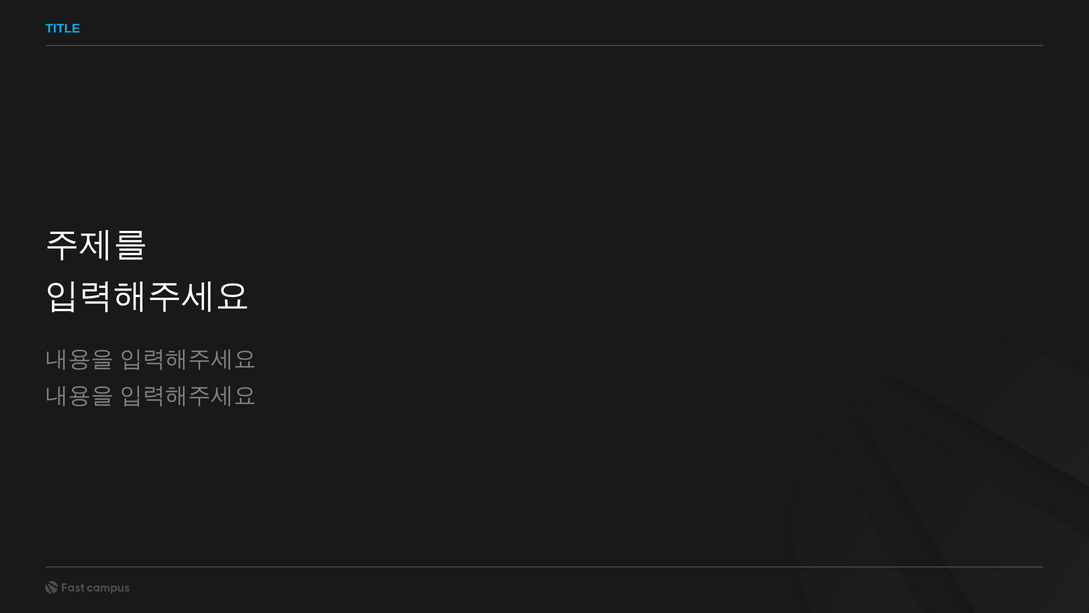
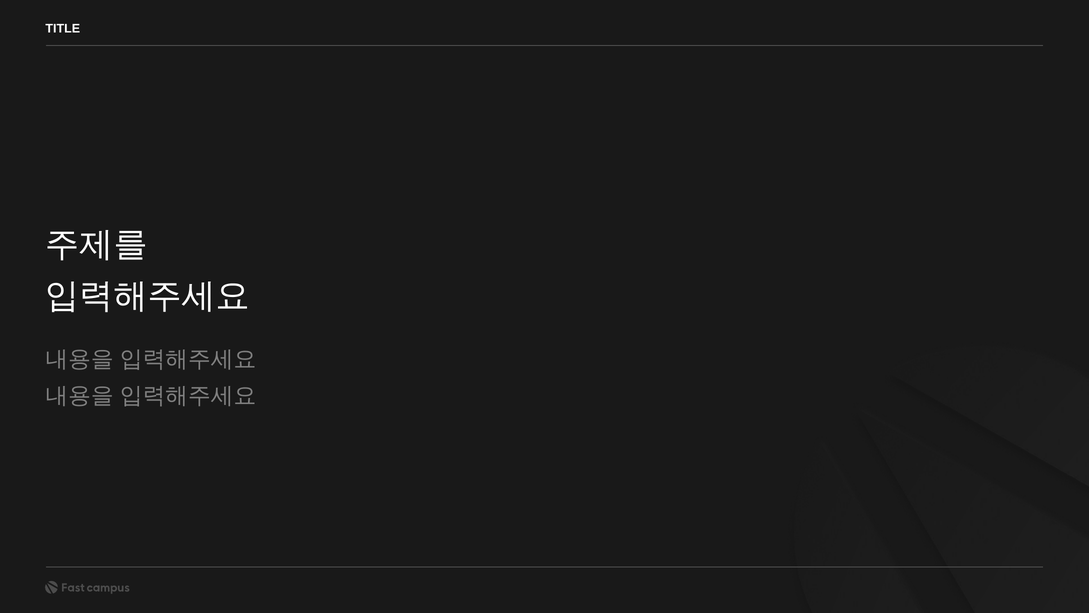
TITLE colour: light blue -> white (63, 29)
